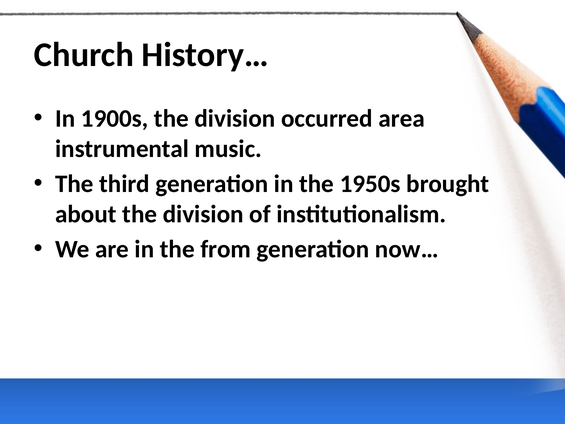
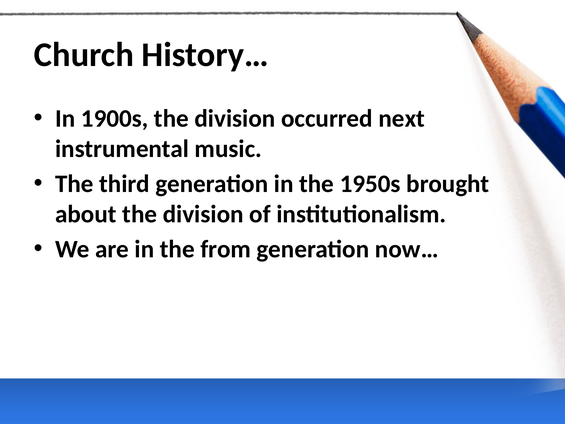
area: area -> next (402, 119)
